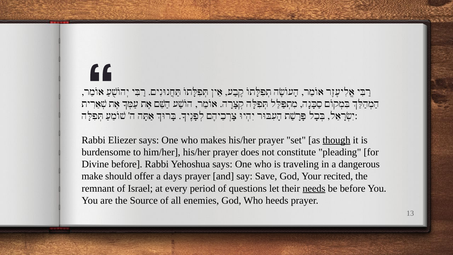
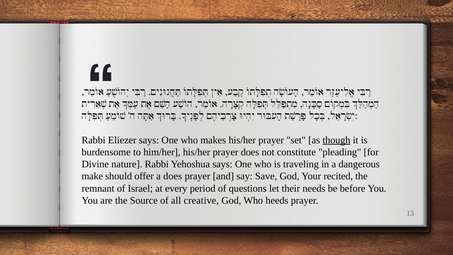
Divine before: before -> nature (127, 164)
a days: days -> does (173, 176)
needs underline: present -> none (314, 188)
enemies: enemies -> creative (201, 200)
